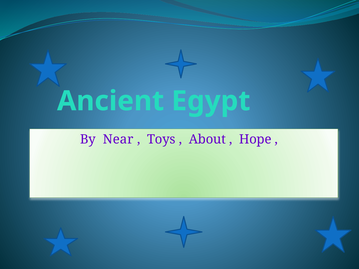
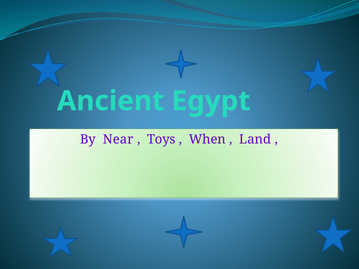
About: About -> When (207, 139)
Hope: Hope -> Land (255, 139)
